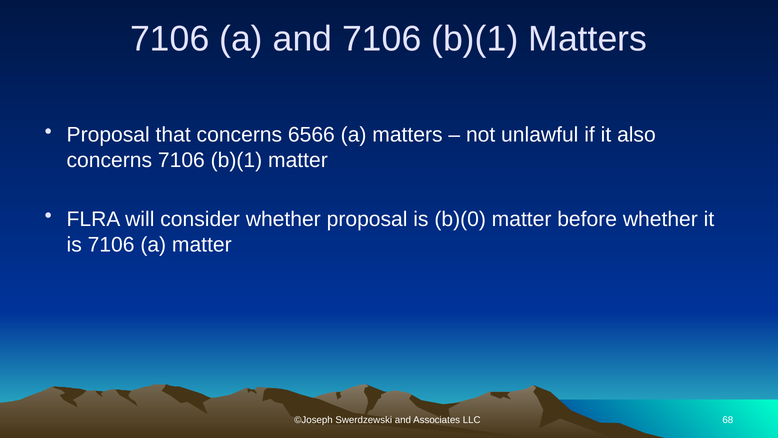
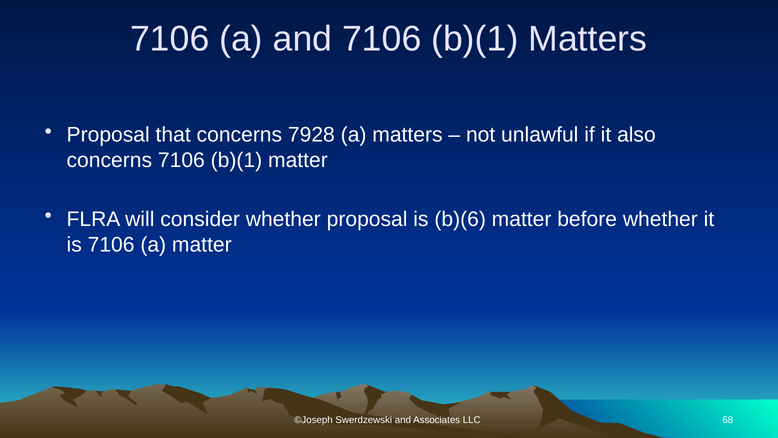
6566: 6566 -> 7928 (311, 135)
b)(0: b)(0 -> b)(6 (460, 219)
